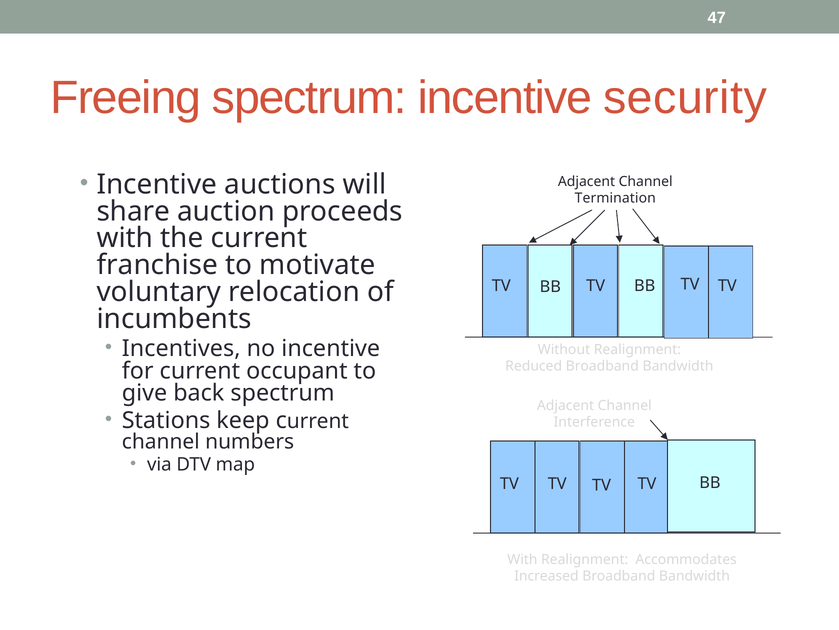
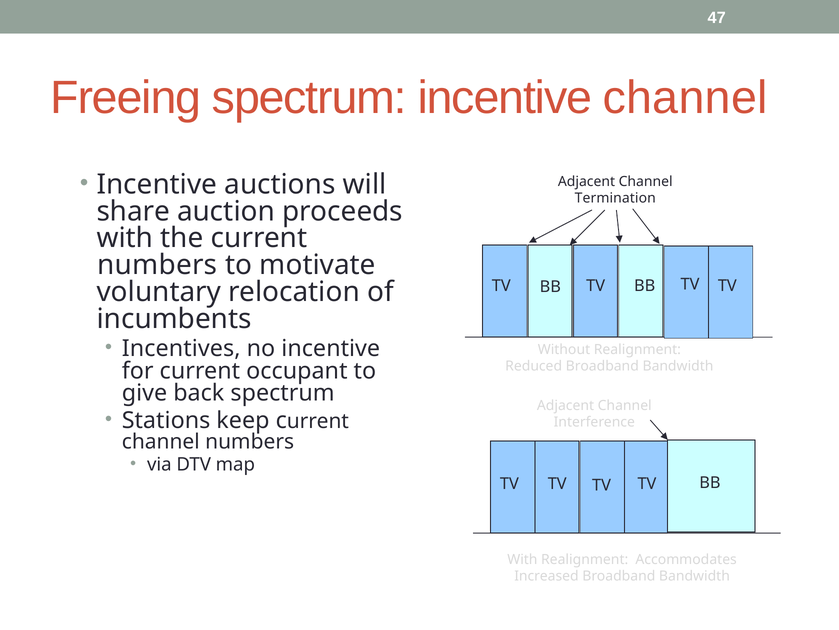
incentive security: security -> channel (685, 98)
franchise: franchise -> numbers (157, 265)
